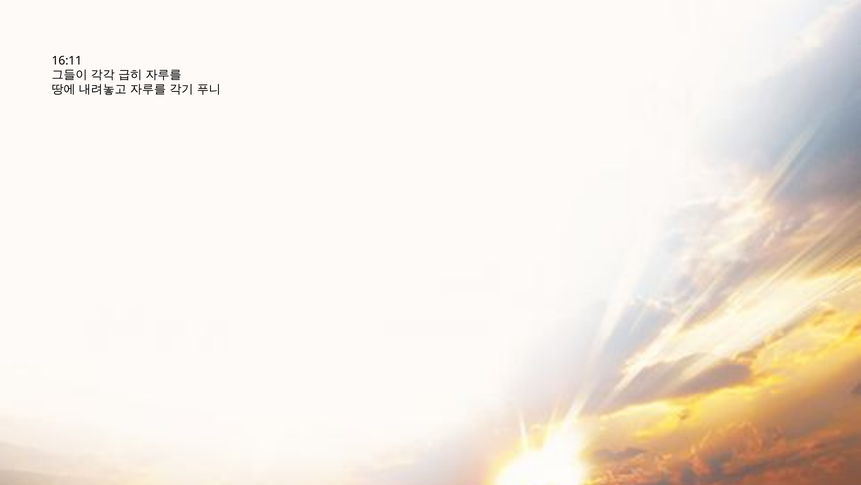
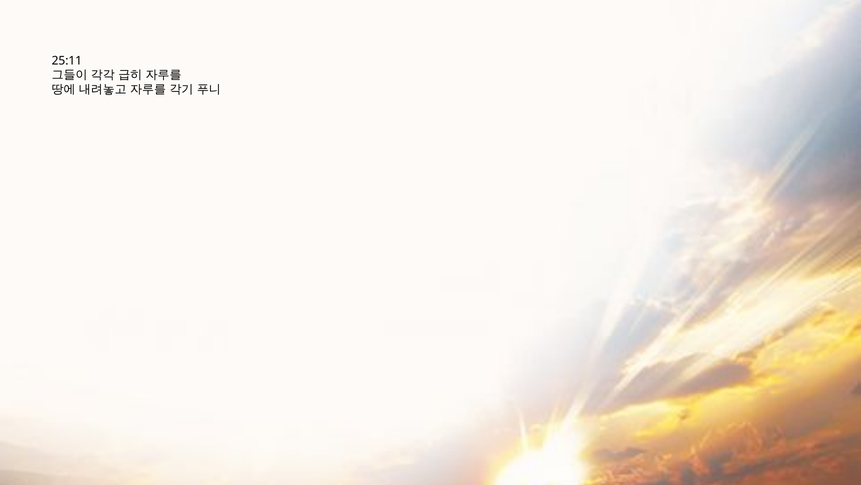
16:11: 16:11 -> 25:11 (67, 61)
